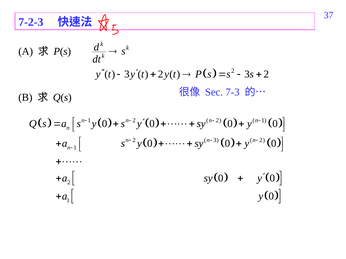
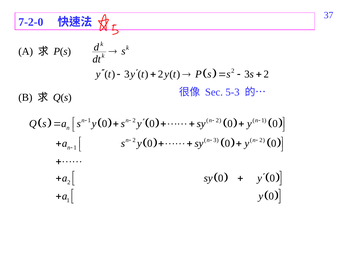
7-2-3: 7-2-3 -> 7-2-0 (31, 22)
7-3: 7-3 -> 5-3 (233, 92)
